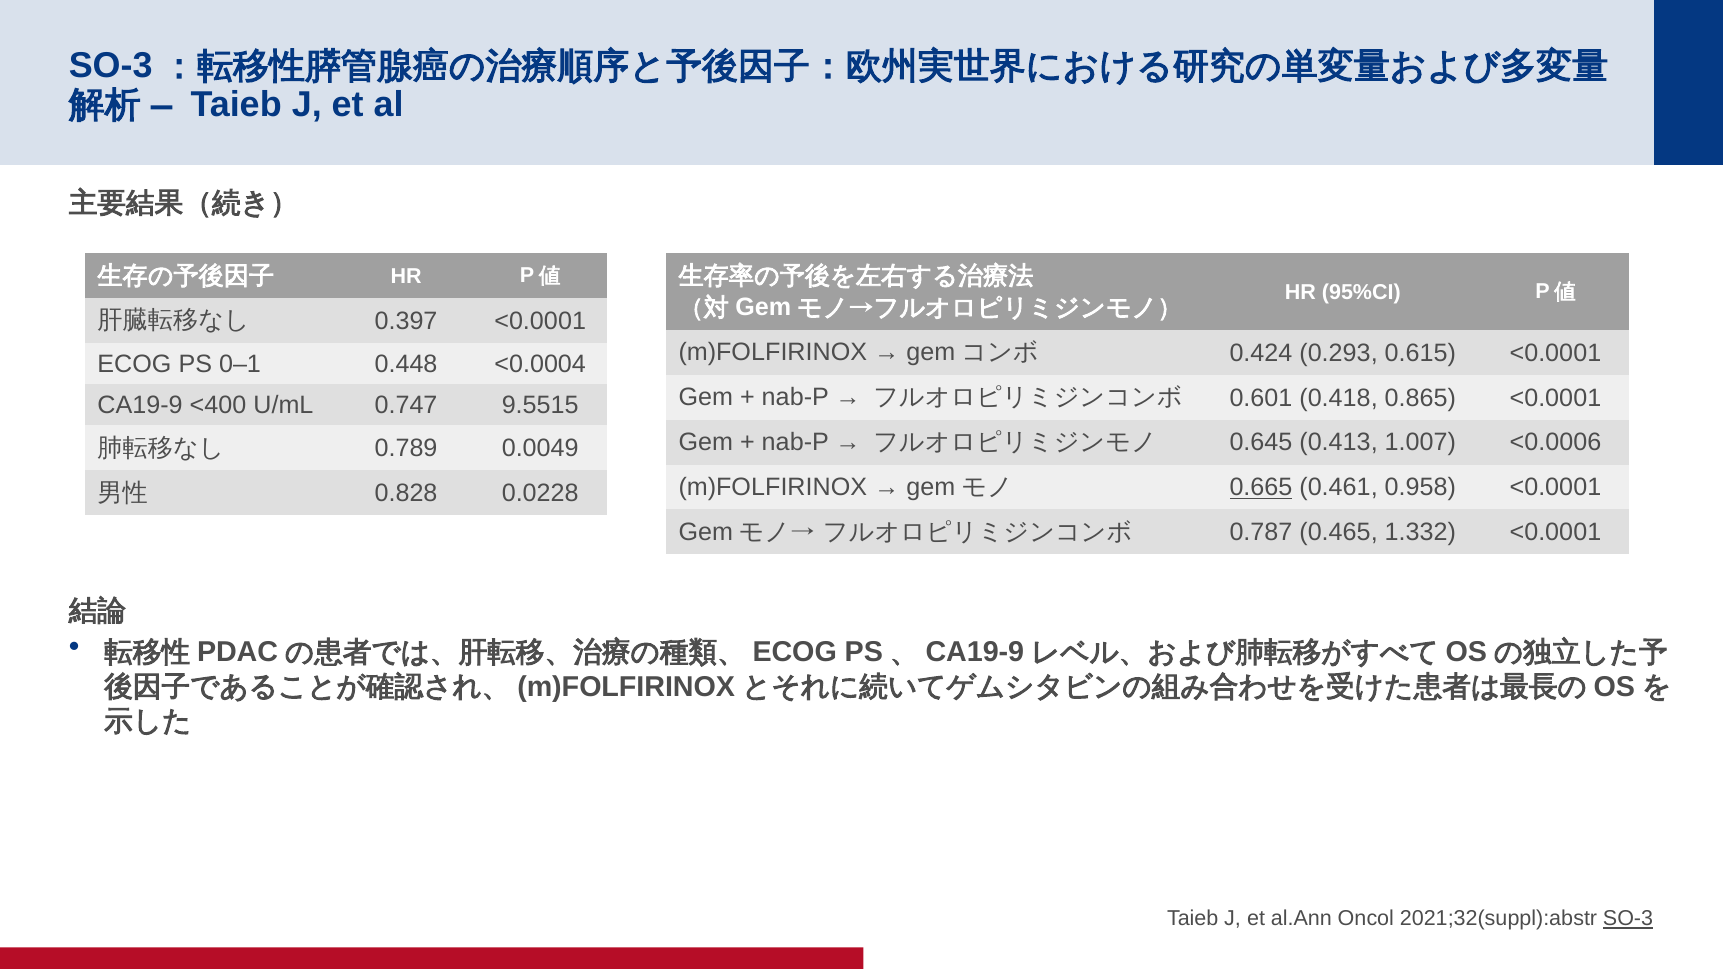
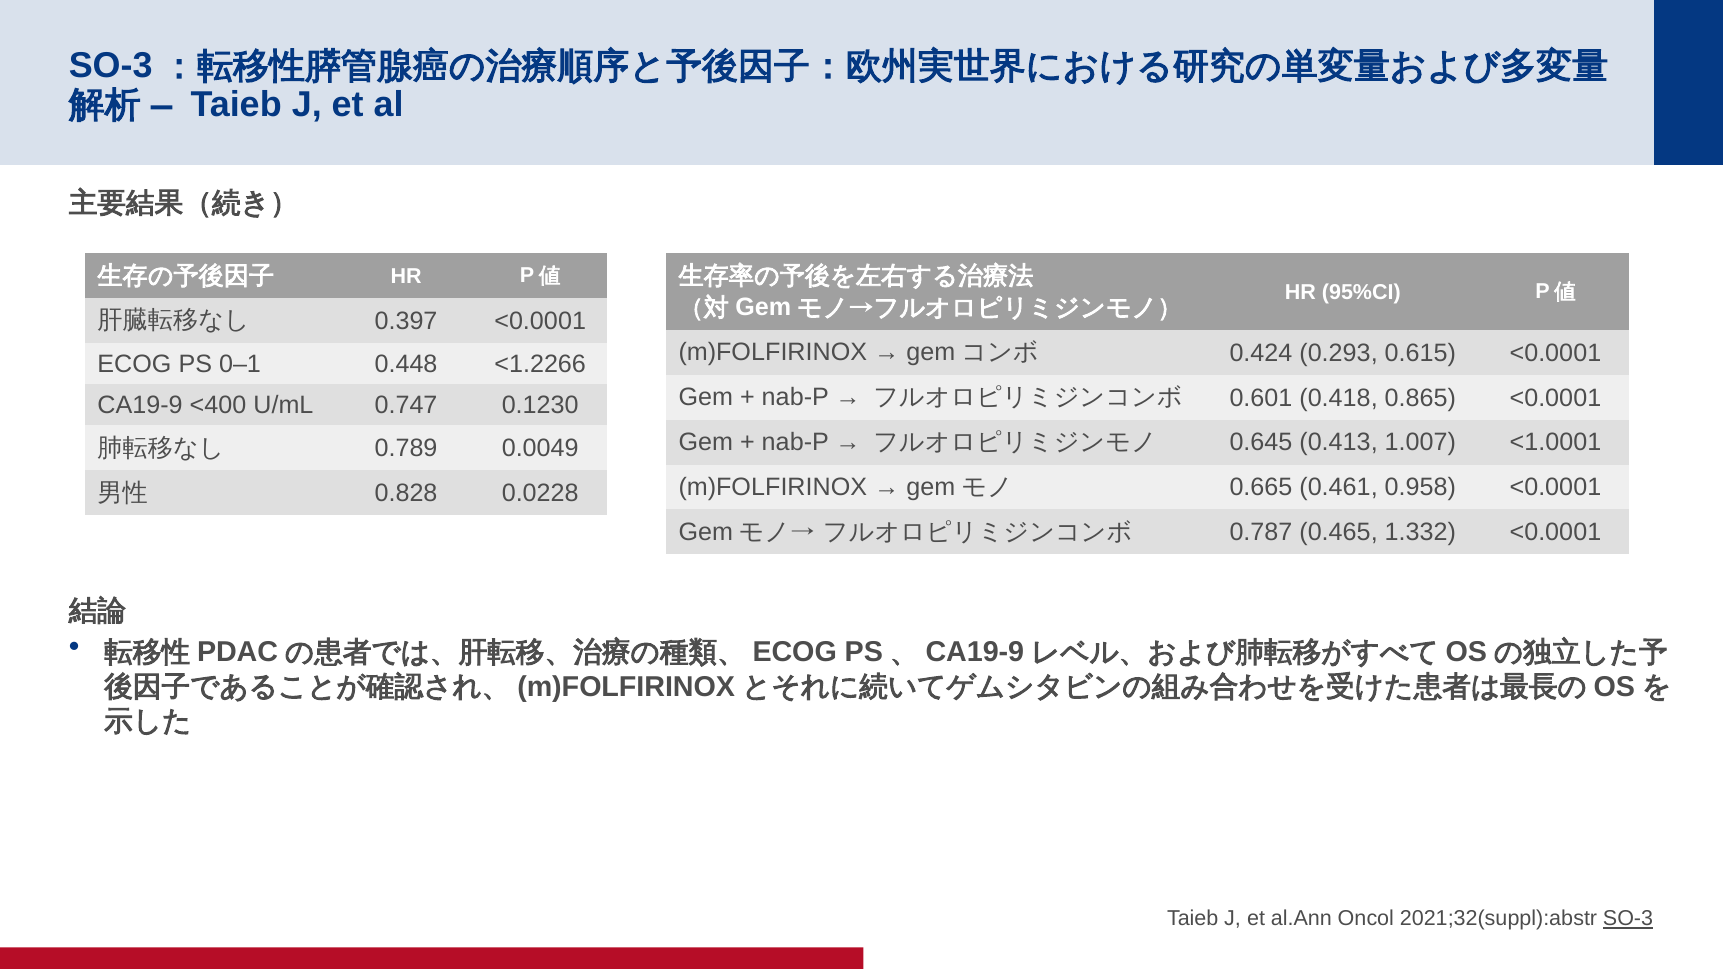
<0.0004: <0.0004 -> <1.2266 (540, 364)
9.5515: 9.5515 -> 0.1230 (540, 405)
<0.0006: <0.0006 -> <1.0001 (1555, 443)
0.665 underline: present -> none (1261, 488)
